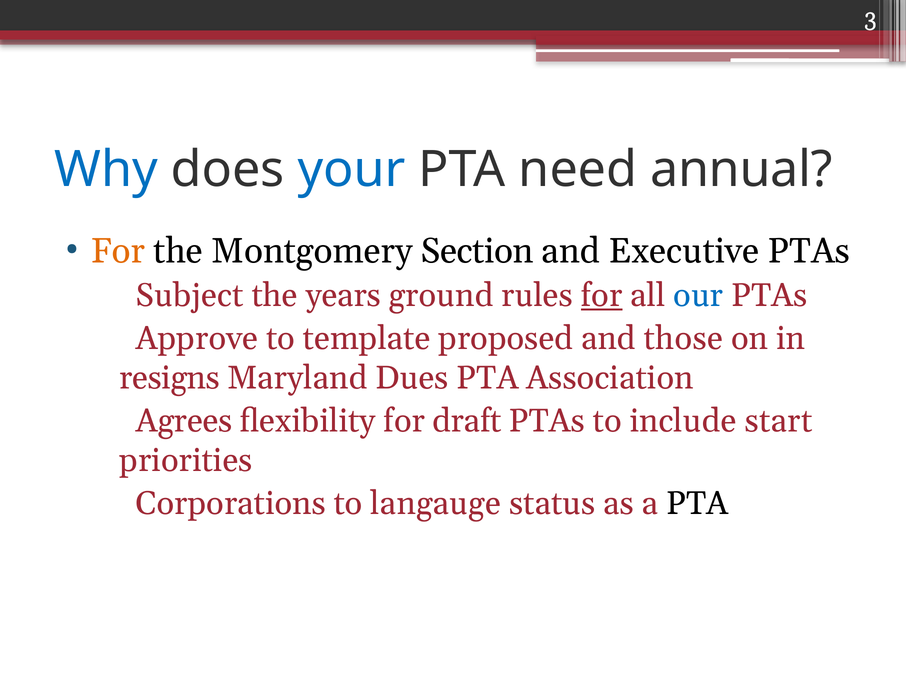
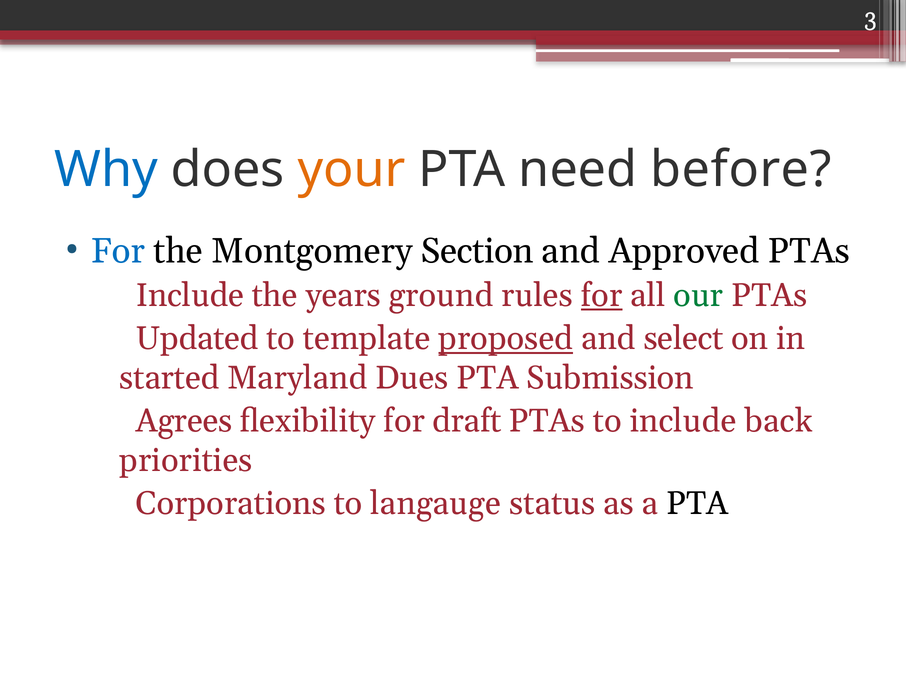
your colour: blue -> orange (352, 170)
annual: annual -> before (741, 170)
For colour: orange -> blue (118, 251)
Executive: Executive -> Approved (684, 251)
Subject: Subject -> Include (190, 295)
our colour: blue -> green (698, 295)
Approve: Approve -> Updated (197, 338)
proposed underline: none -> present (506, 338)
those: those -> select (684, 338)
resigns: resigns -> started (169, 378)
Association: Association -> Submission (610, 378)
start: start -> back (779, 421)
